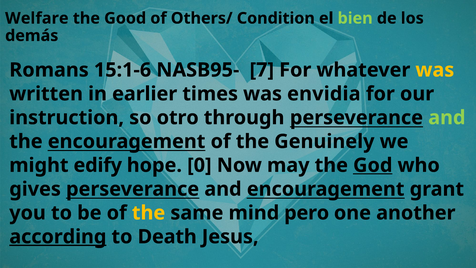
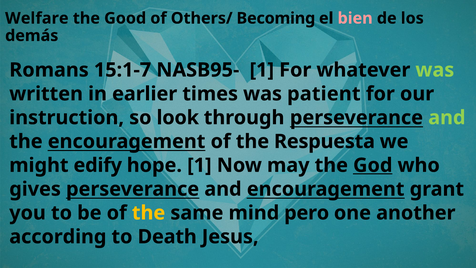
Condition: Condition -> Becoming (276, 18)
bien colour: light green -> pink (355, 18)
15:1-6: 15:1-6 -> 15:1-7 (123, 70)
NASB95- 7: 7 -> 1 (262, 70)
was colour: yellow -> light green (435, 70)
envidia: envidia -> patient (324, 94)
otro: otro -> look (178, 118)
Genuinely: Genuinely -> Respuesta (324, 141)
hope 0: 0 -> 1 (199, 165)
according underline: present -> none (58, 237)
